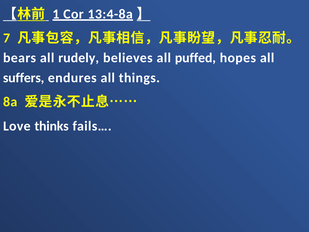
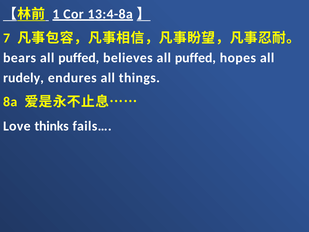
rudely: rudely -> puffed (79, 58)
suffers: suffers -> rudely (23, 78)
